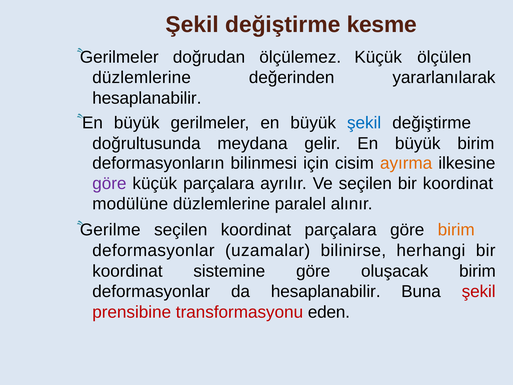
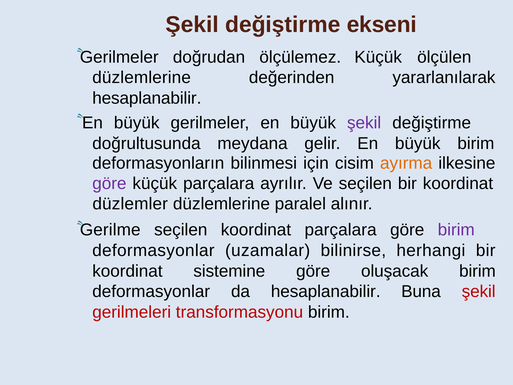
kesme: kesme -> ekseni (382, 24)
şekil colour: blue -> purple (364, 123)
modülüne: modülüne -> düzlemler (130, 204)
birim colour: orange -> purple (456, 230)
prensibine: prensibine -> gerilmeleri (132, 312)
transformasyonu eden: eden -> birim (329, 312)
